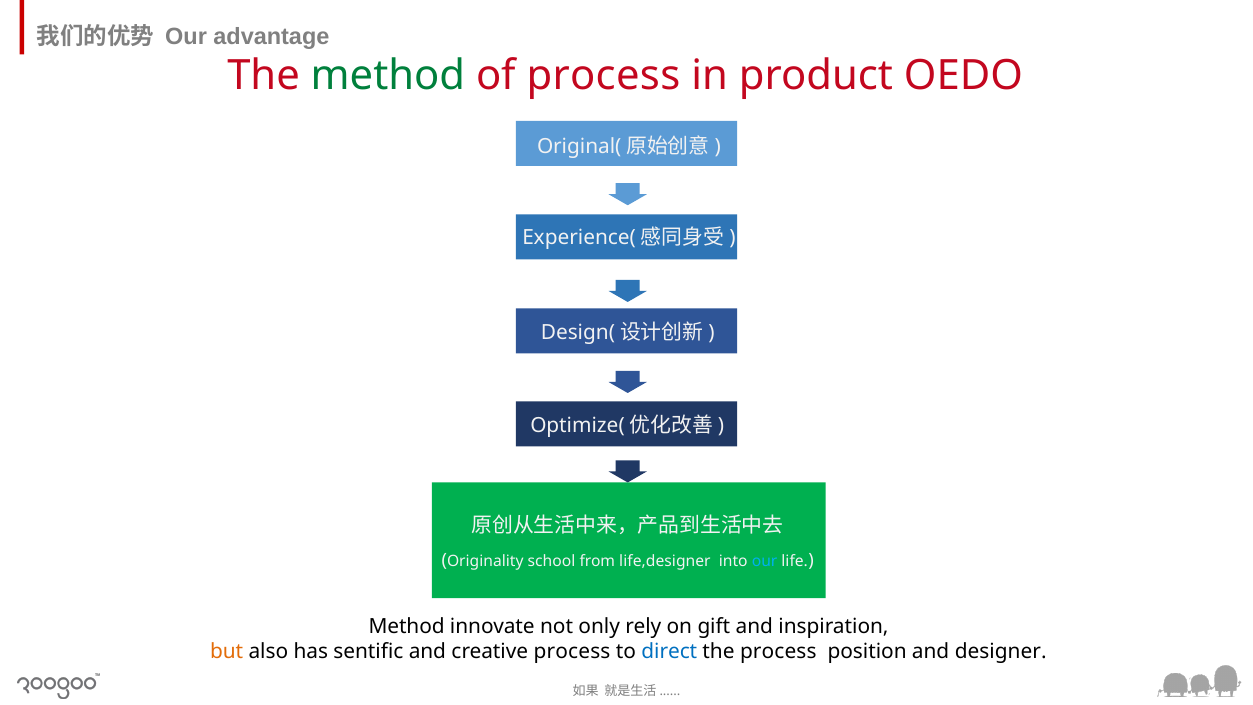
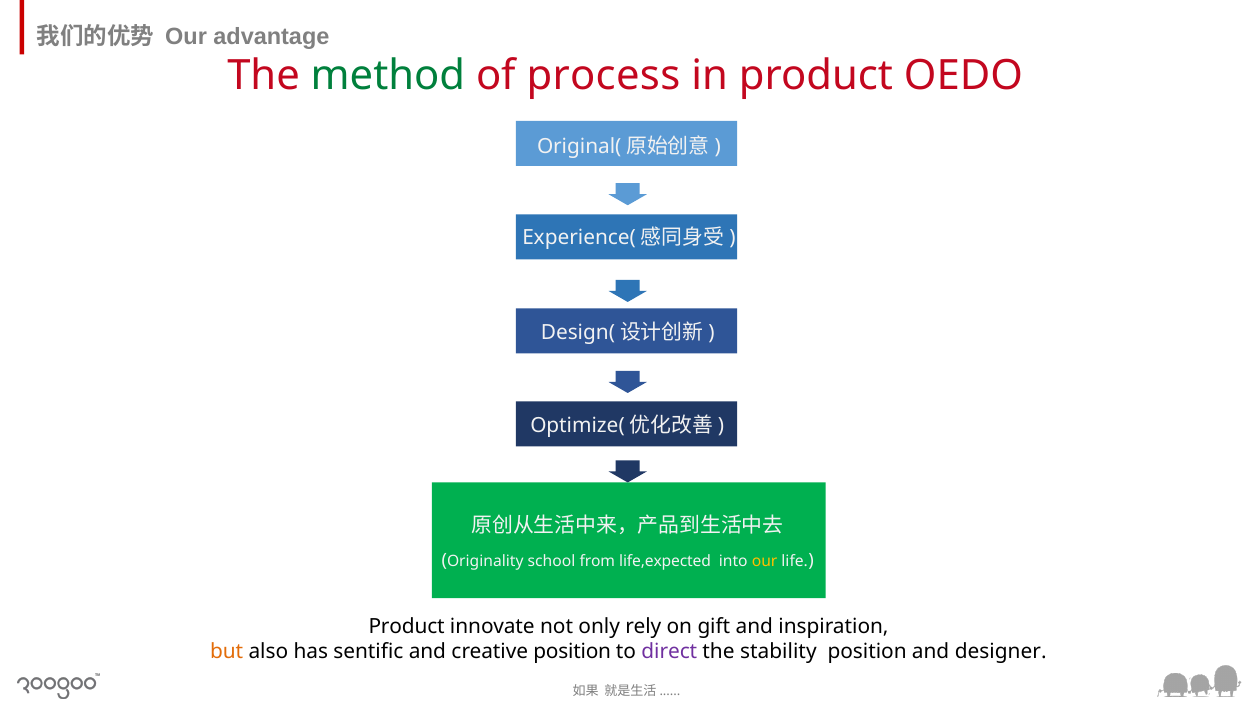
life,designer: life,designer -> life,expected (665, 561)
our colour: light blue -> yellow (765, 561)
Method: Method -> Product (407, 627)
creative process: process -> position (572, 652)
direct colour: blue -> purple (669, 652)
the process: process -> stability (778, 652)
